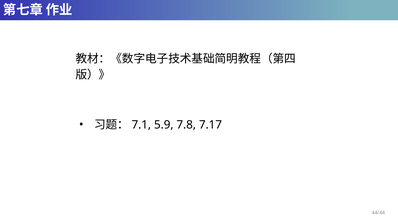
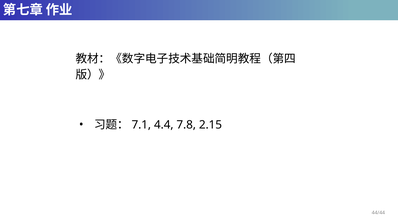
5.9: 5.9 -> 4.4 (164, 125)
7.17: 7.17 -> 2.15 (210, 125)
